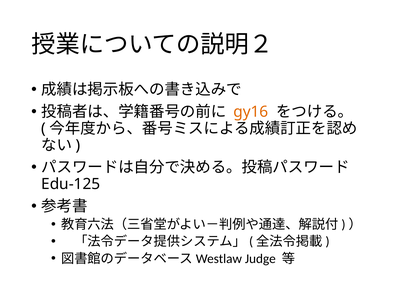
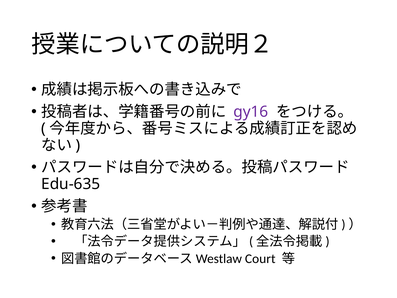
gy16 colour: orange -> purple (251, 112)
Edu-125: Edu-125 -> Edu-635 (71, 184)
Judge: Judge -> Court (260, 258)
